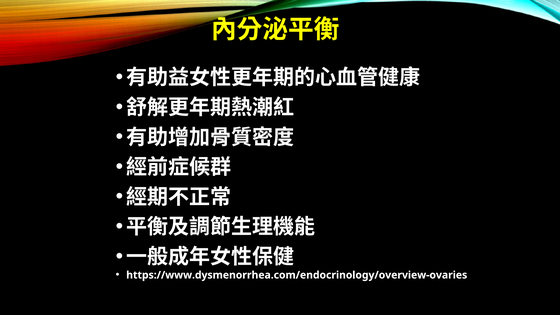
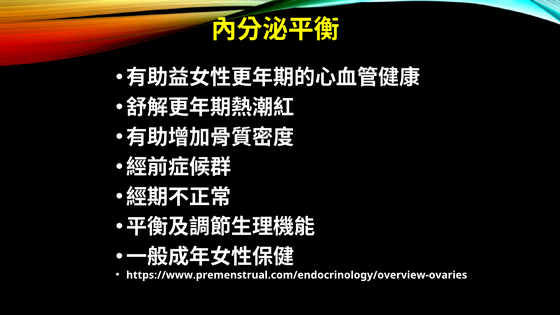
https://www.dysmenorrhea.com/endocrinology/overview-ovaries: https://www.dysmenorrhea.com/endocrinology/overview-ovaries -> https://www.premenstrual.com/endocrinology/overview-ovaries (297, 275)
